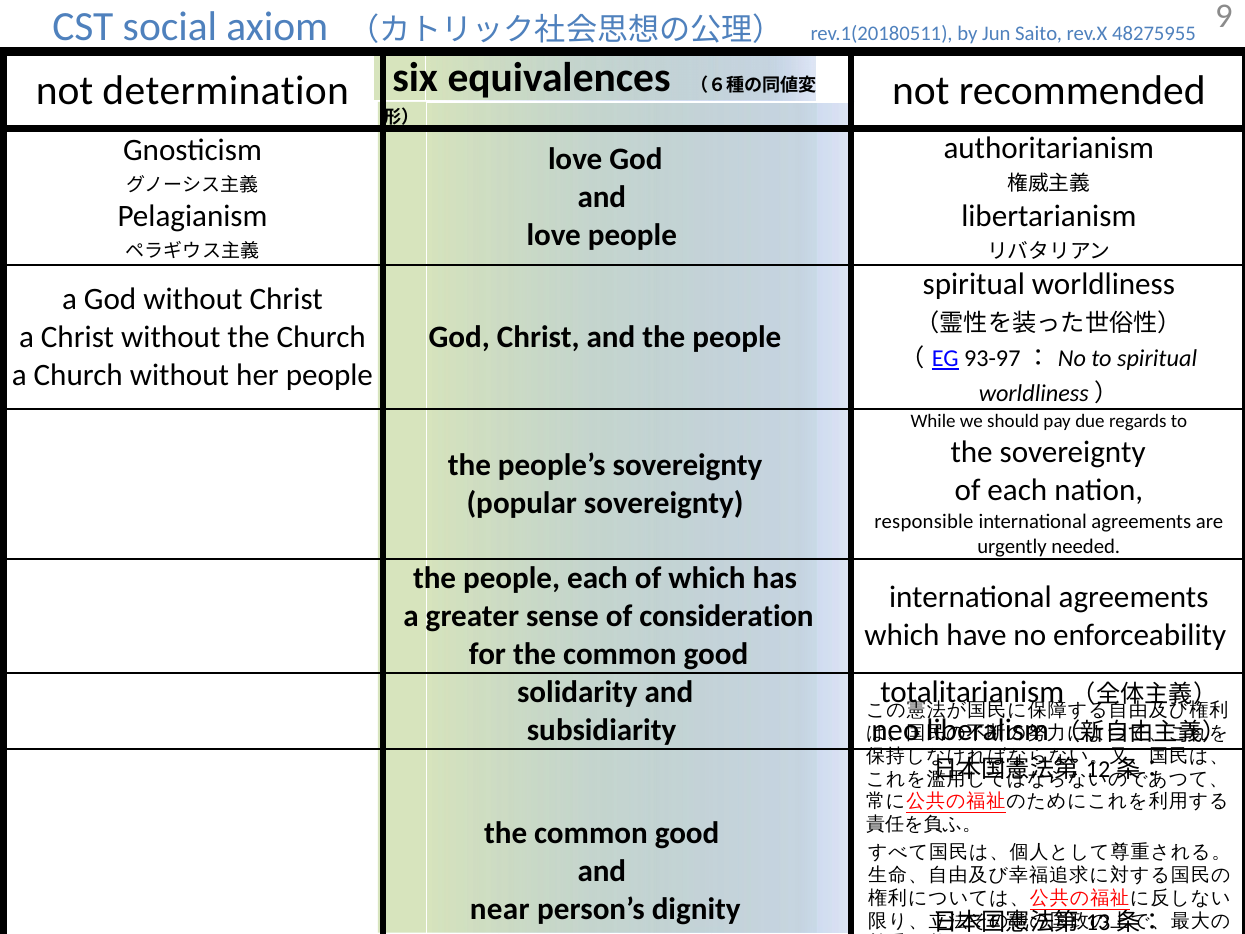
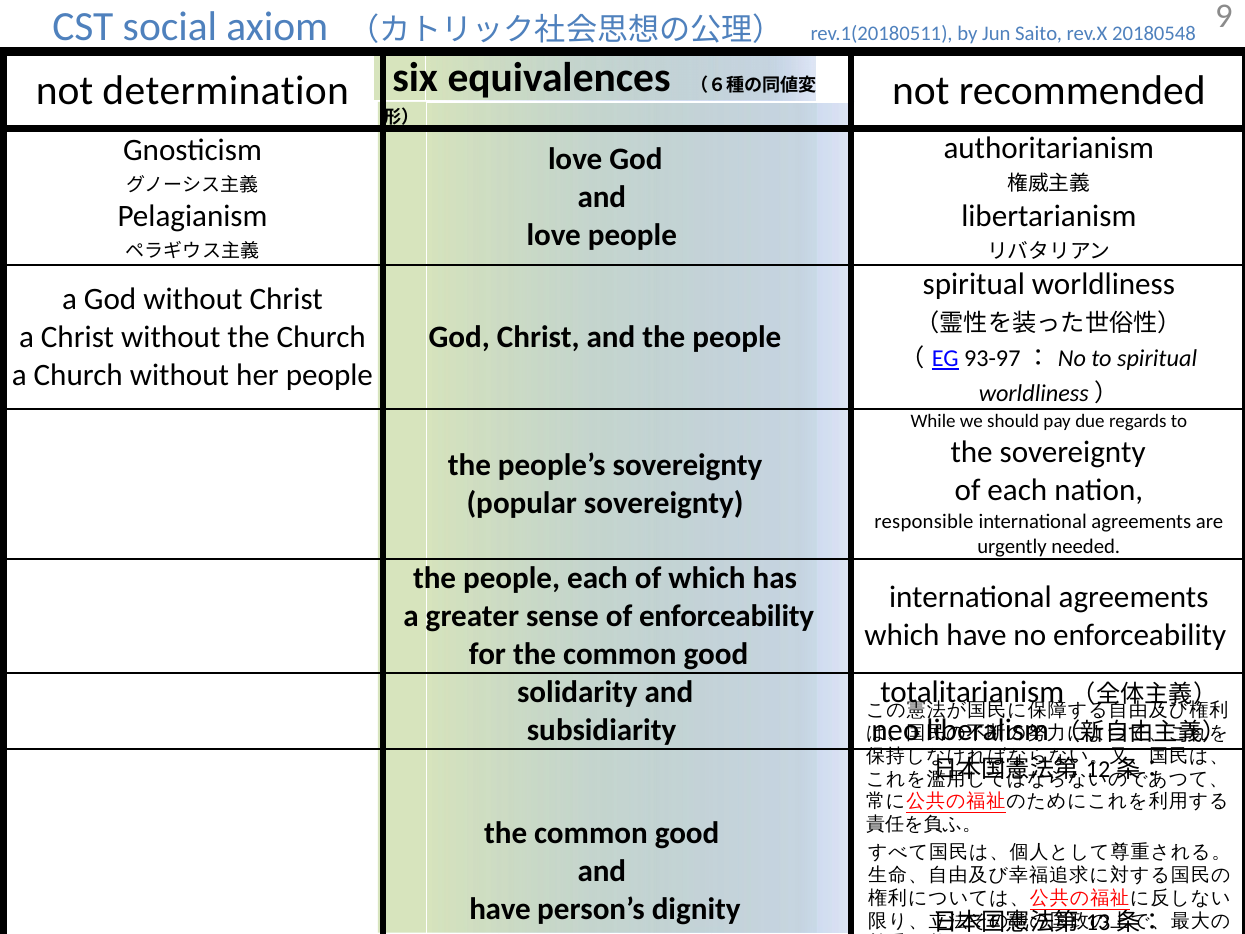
48275955: 48275955 -> 20180548 (1154, 34)
of consideration: consideration -> enforceability (727, 616)
near: near -> have (500, 909)
